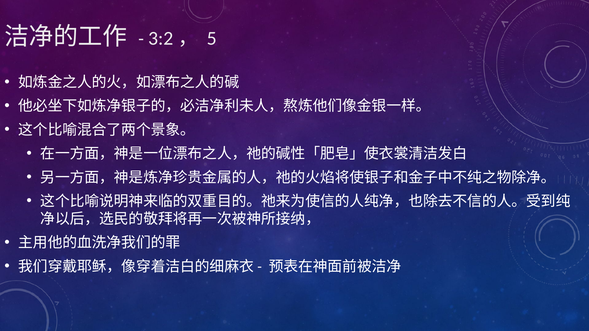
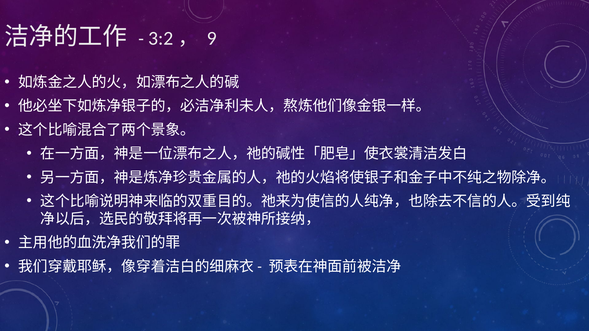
5: 5 -> 9 (212, 38)
